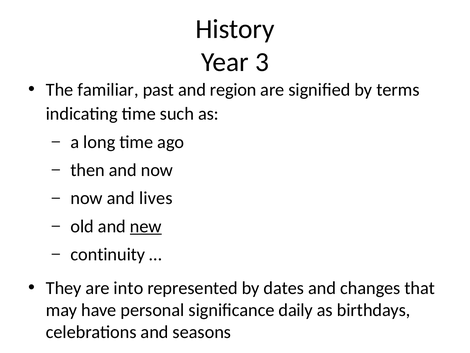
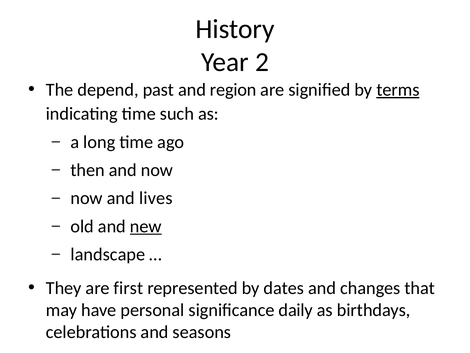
3: 3 -> 2 (262, 62)
familiar: familiar -> depend (108, 90)
terms underline: none -> present (398, 90)
continuity: continuity -> landscape (108, 254)
into: into -> first (128, 288)
